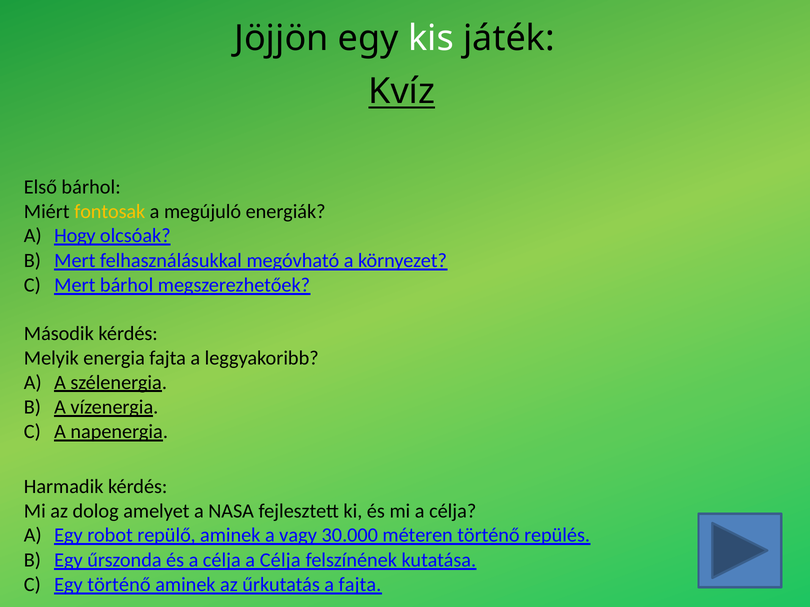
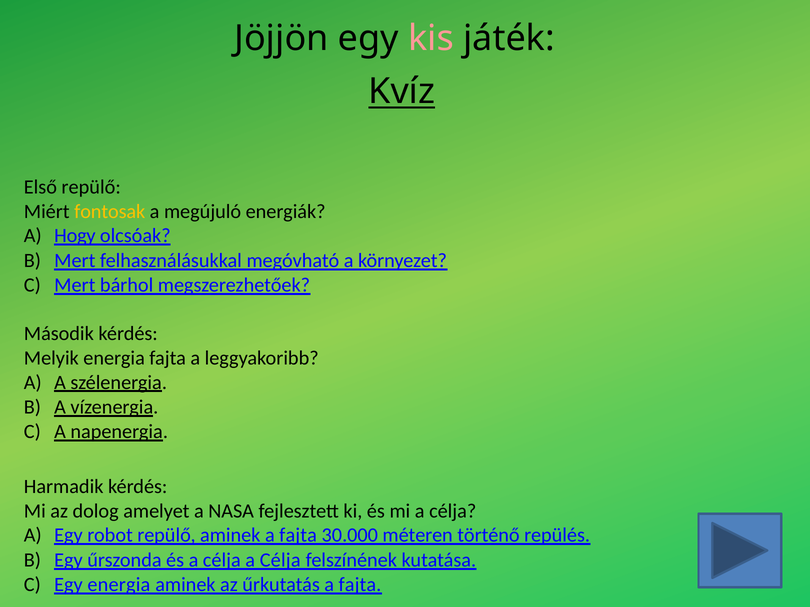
kis colour: white -> pink (431, 39)
Első bárhol: bárhol -> repülő (91, 187)
aminek a vagy: vagy -> fajta (298, 536)
Egy történő: történő -> energia (119, 585)
